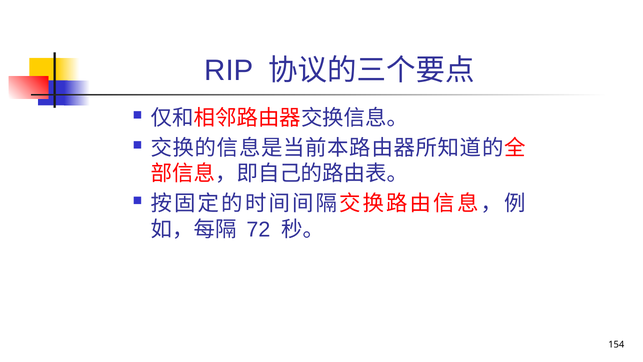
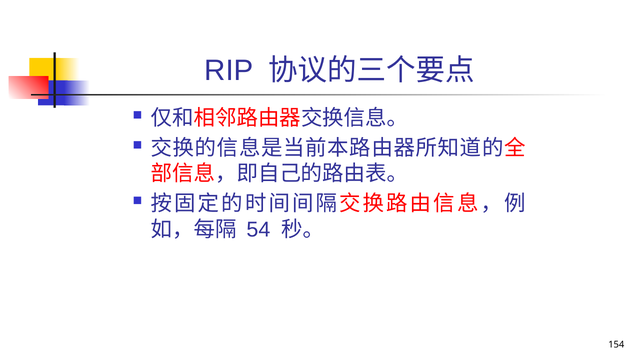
72: 72 -> 54 (258, 229)
